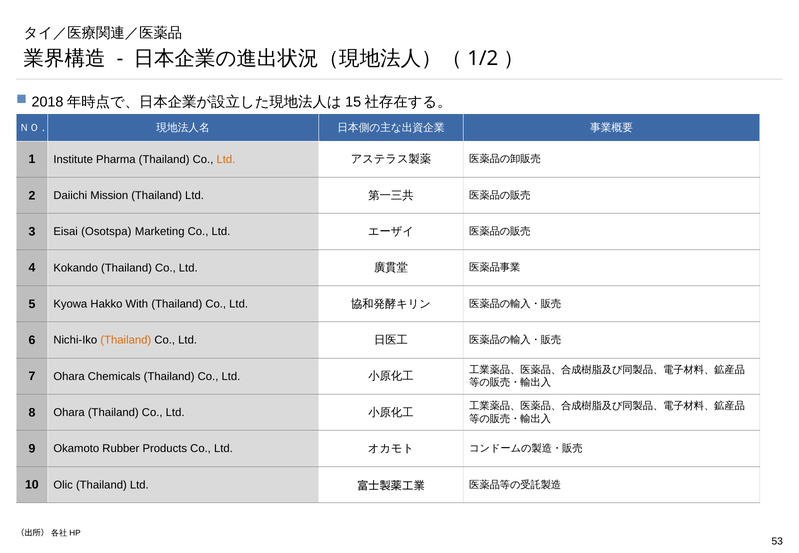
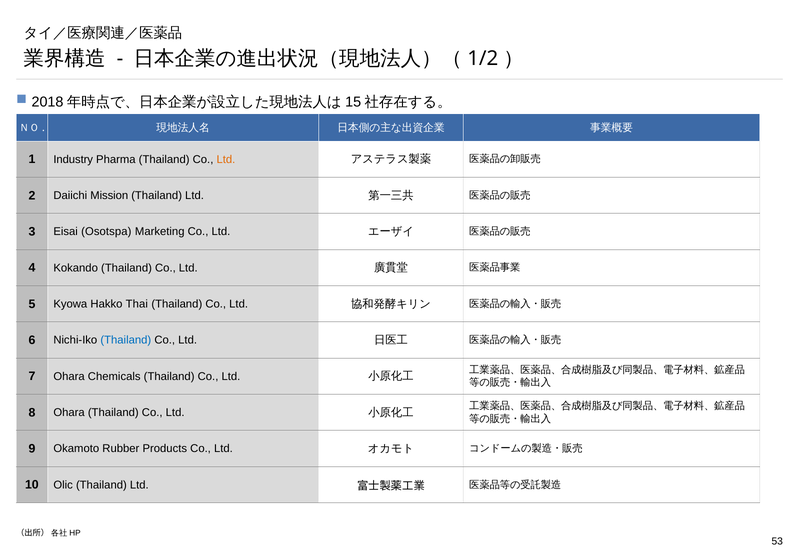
Institute: Institute -> Industry (73, 159)
With: With -> Thai (137, 304)
Thailand colour: orange -> blue (126, 340)
